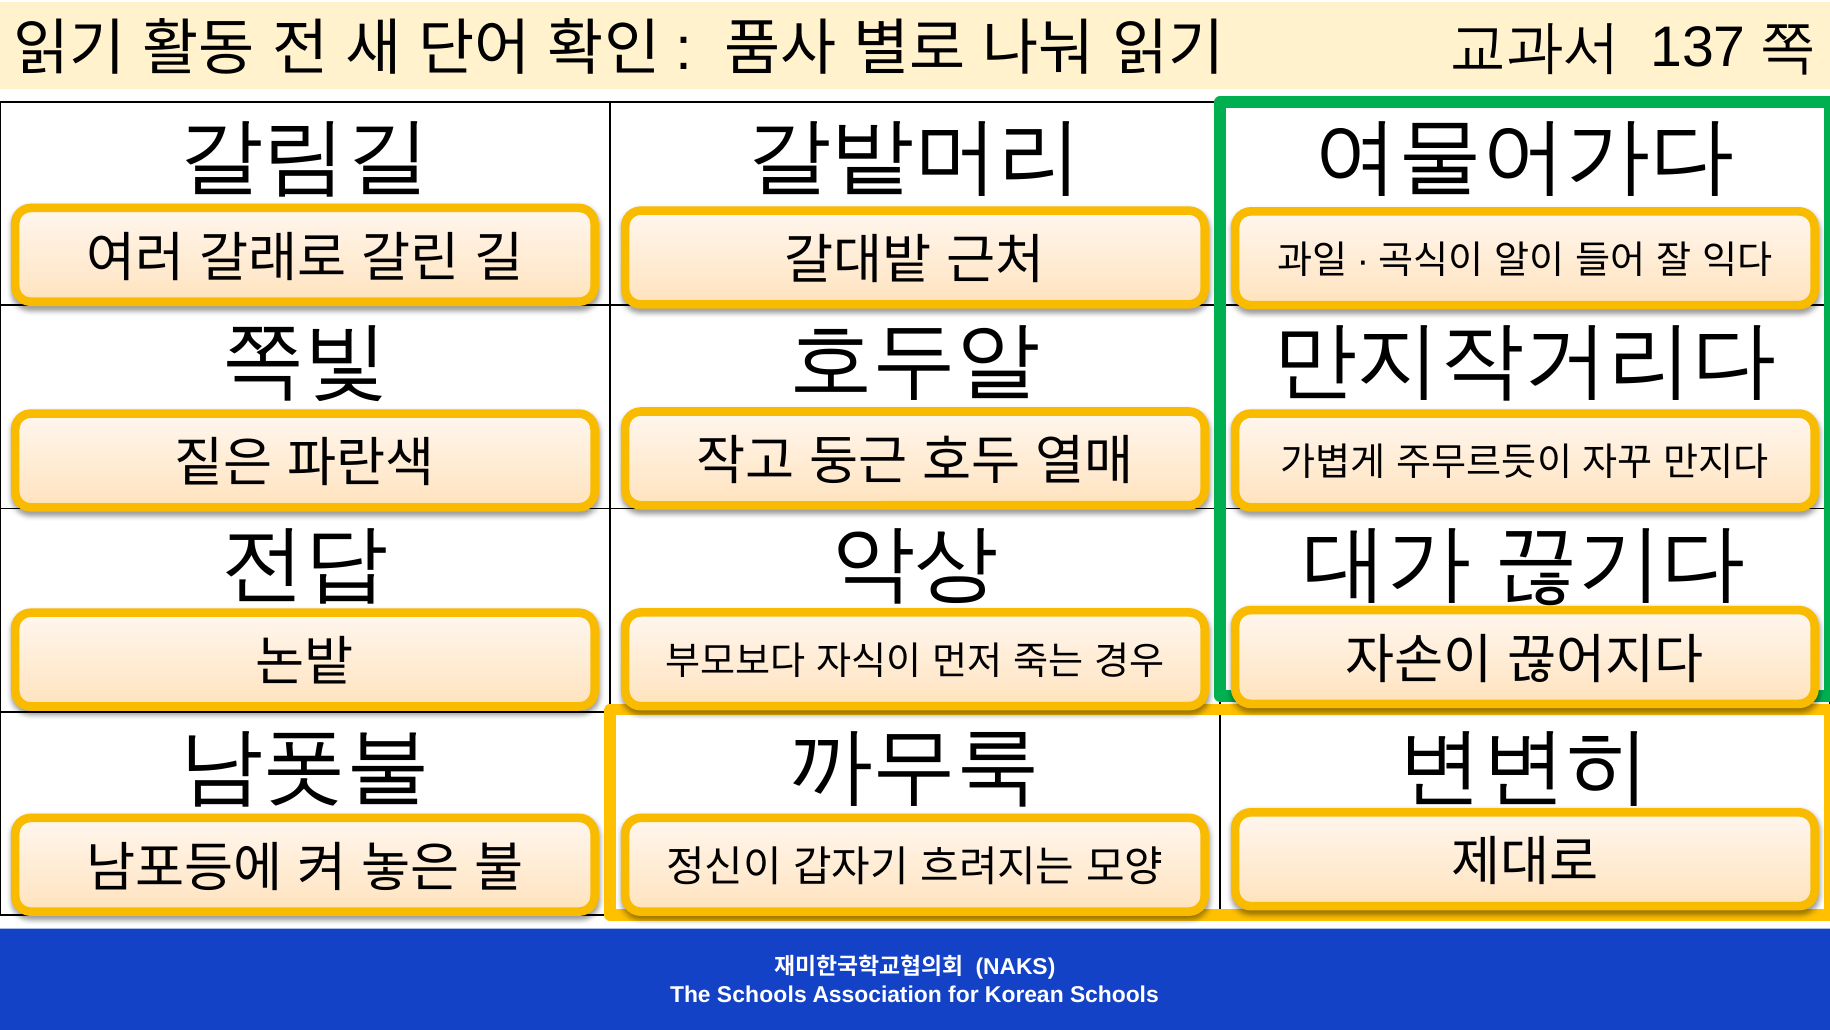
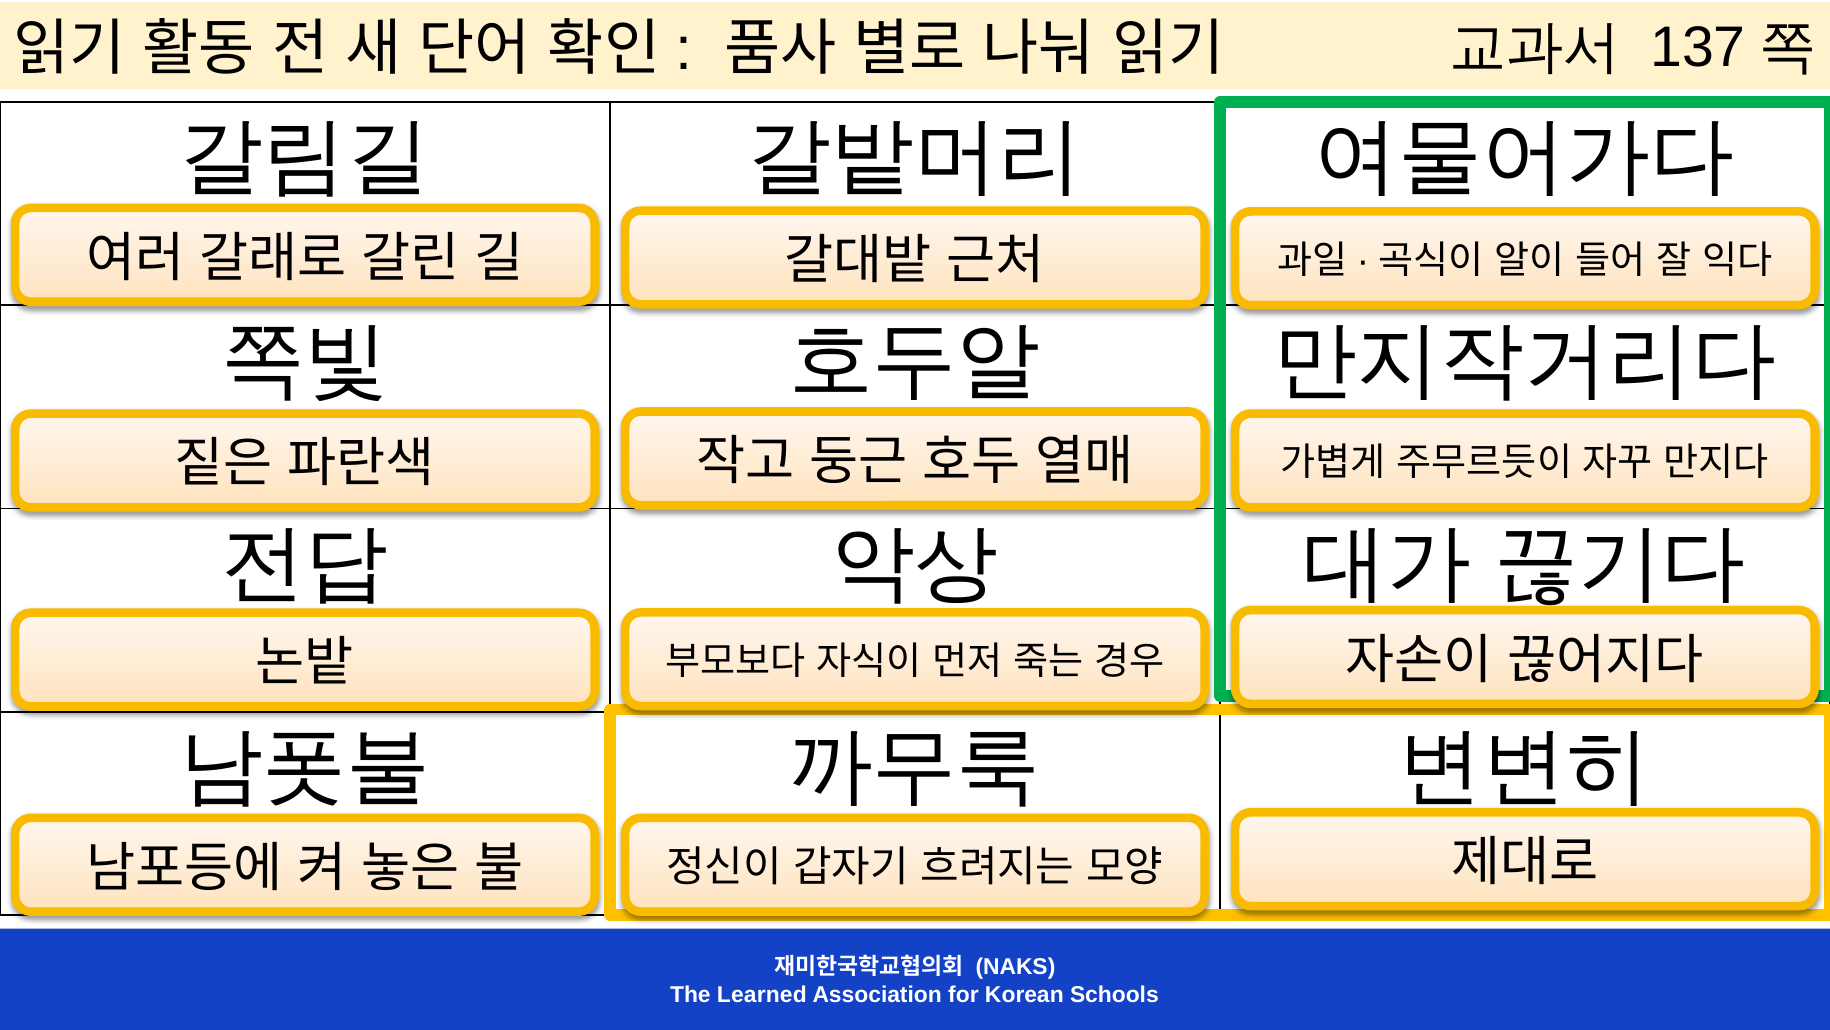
The Schools: Schools -> Learned (762, 994)
